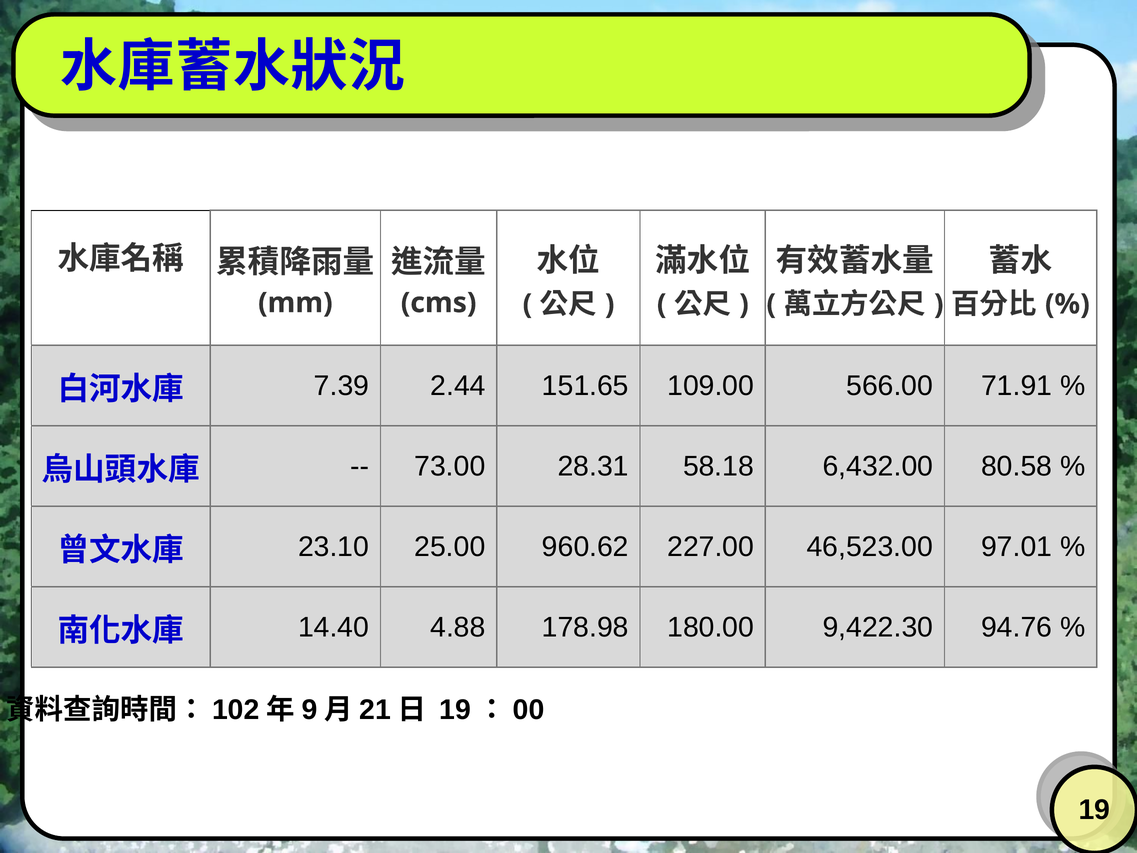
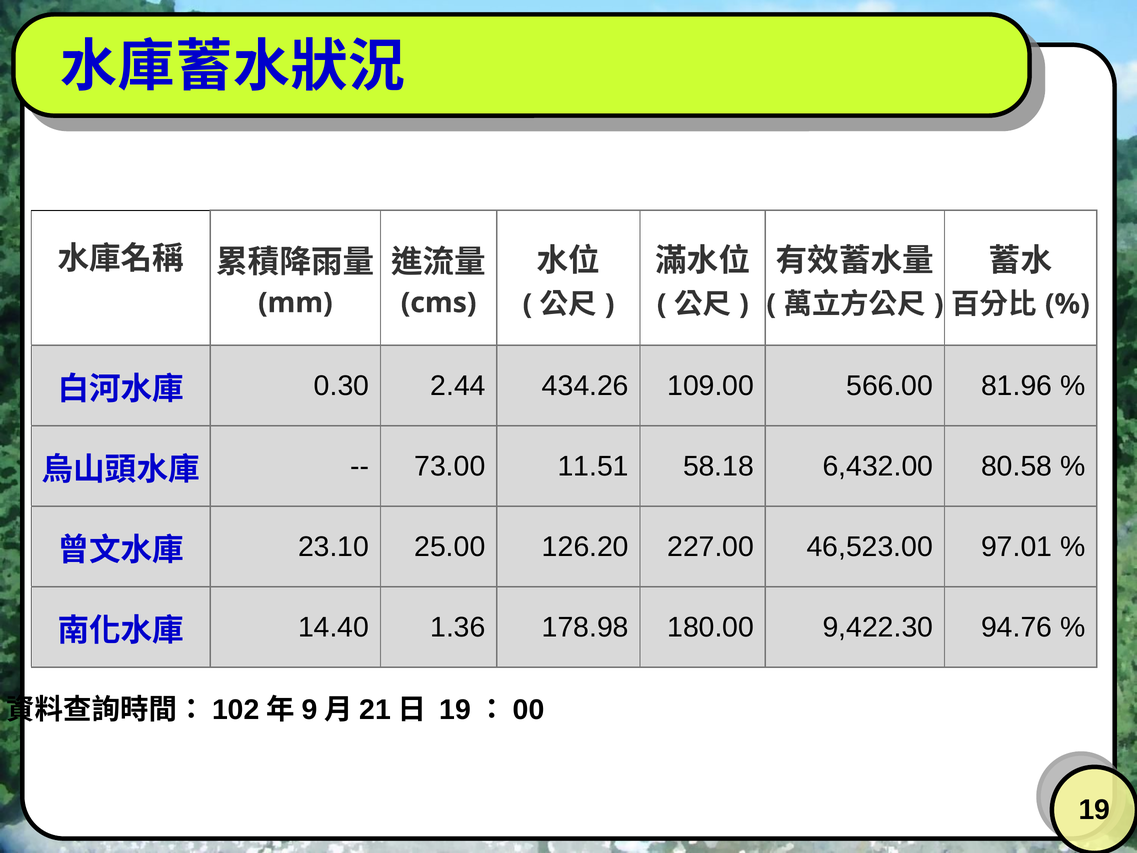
7.39: 7.39 -> 0.30 (342, 386)
151.65: 151.65 -> 434.26 (585, 386)
71.91: 71.91 -> 81.96 (1017, 386)
28.31: 28.31 -> 11.51 (593, 466)
960.62: 960.62 -> 126.20 (585, 547)
4.88: 4.88 -> 1.36 (458, 627)
